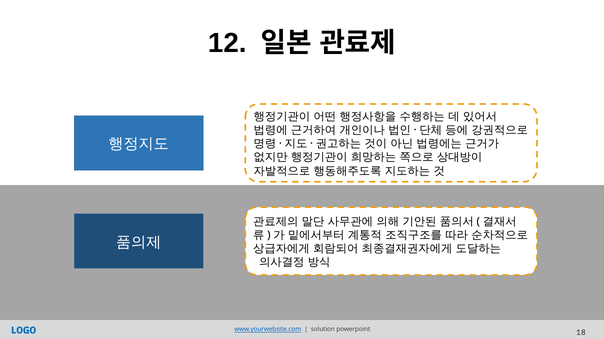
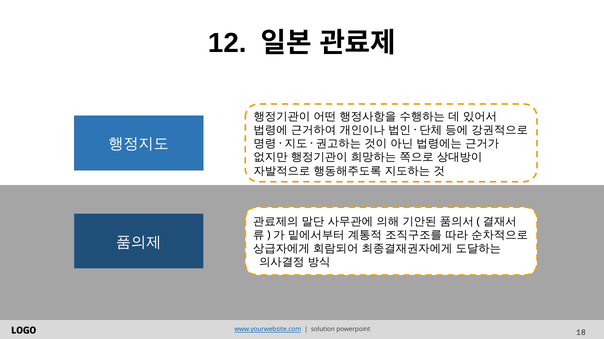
LOGO colour: blue -> black (24, 331)
